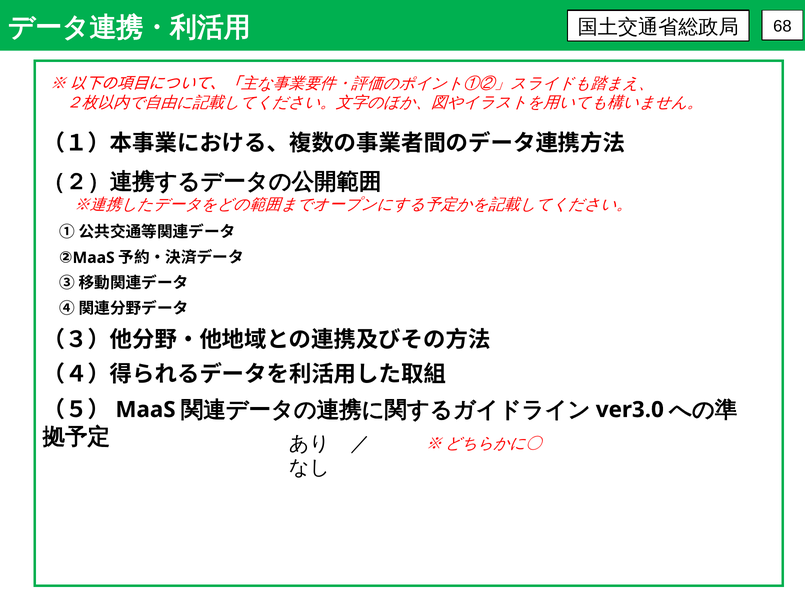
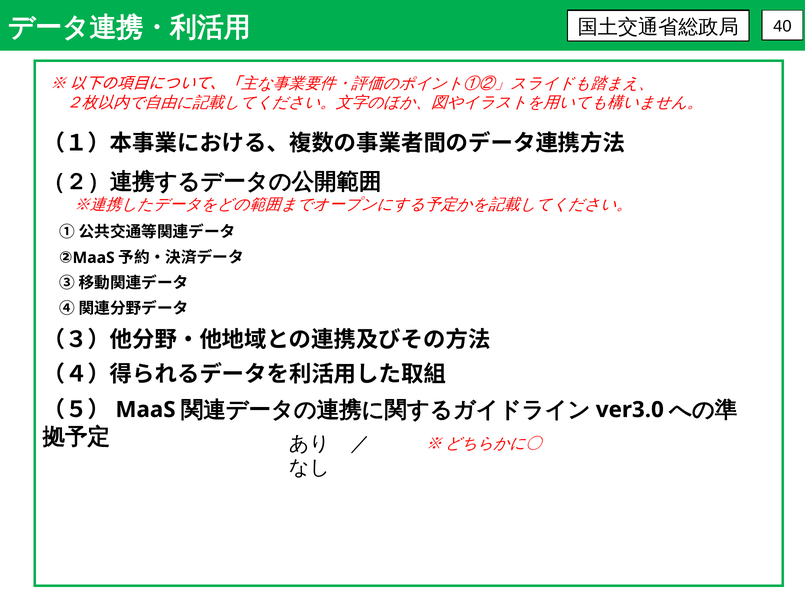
68: 68 -> 40 (782, 26)
